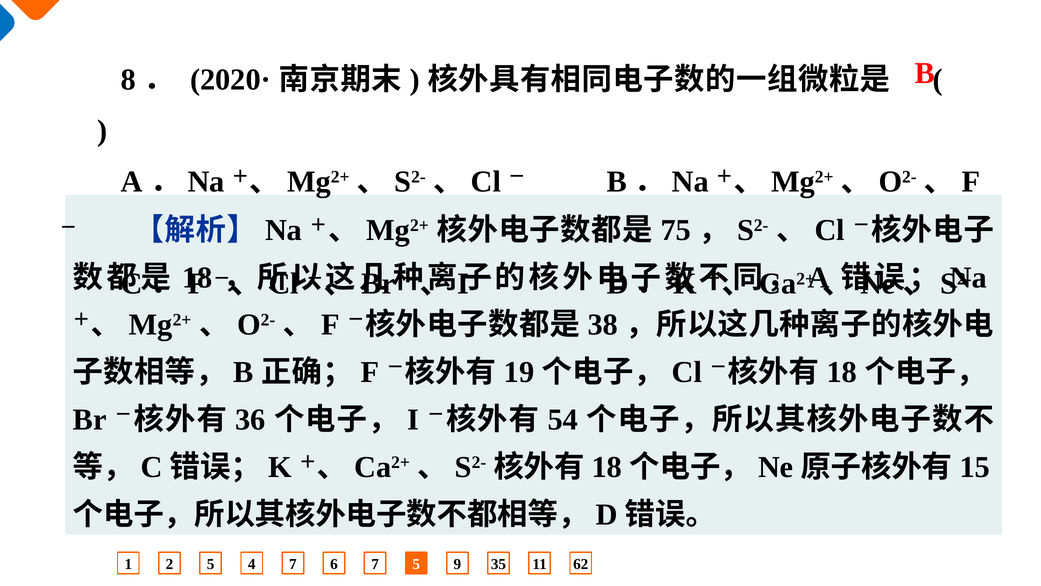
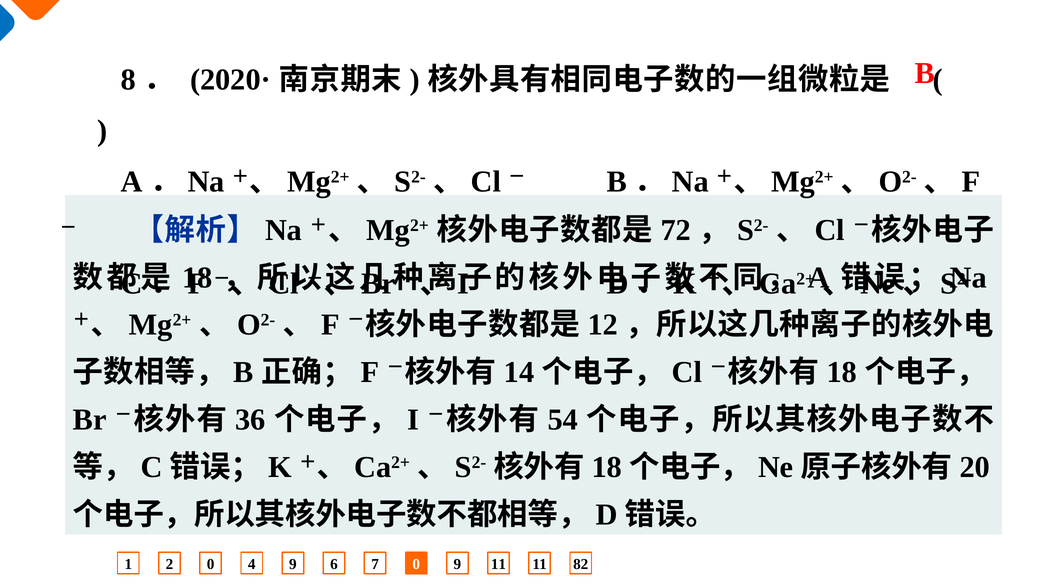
75: 75 -> 72 (676, 230)
38: 38 -> 12 (603, 325)
19: 19 -> 14 (519, 372)
15: 15 -> 20 (975, 467)
2 5: 5 -> 0 (211, 564)
4 7: 7 -> 9 (293, 564)
7 5: 5 -> 0 (416, 564)
9 35: 35 -> 11 (498, 564)
62: 62 -> 82 (581, 564)
